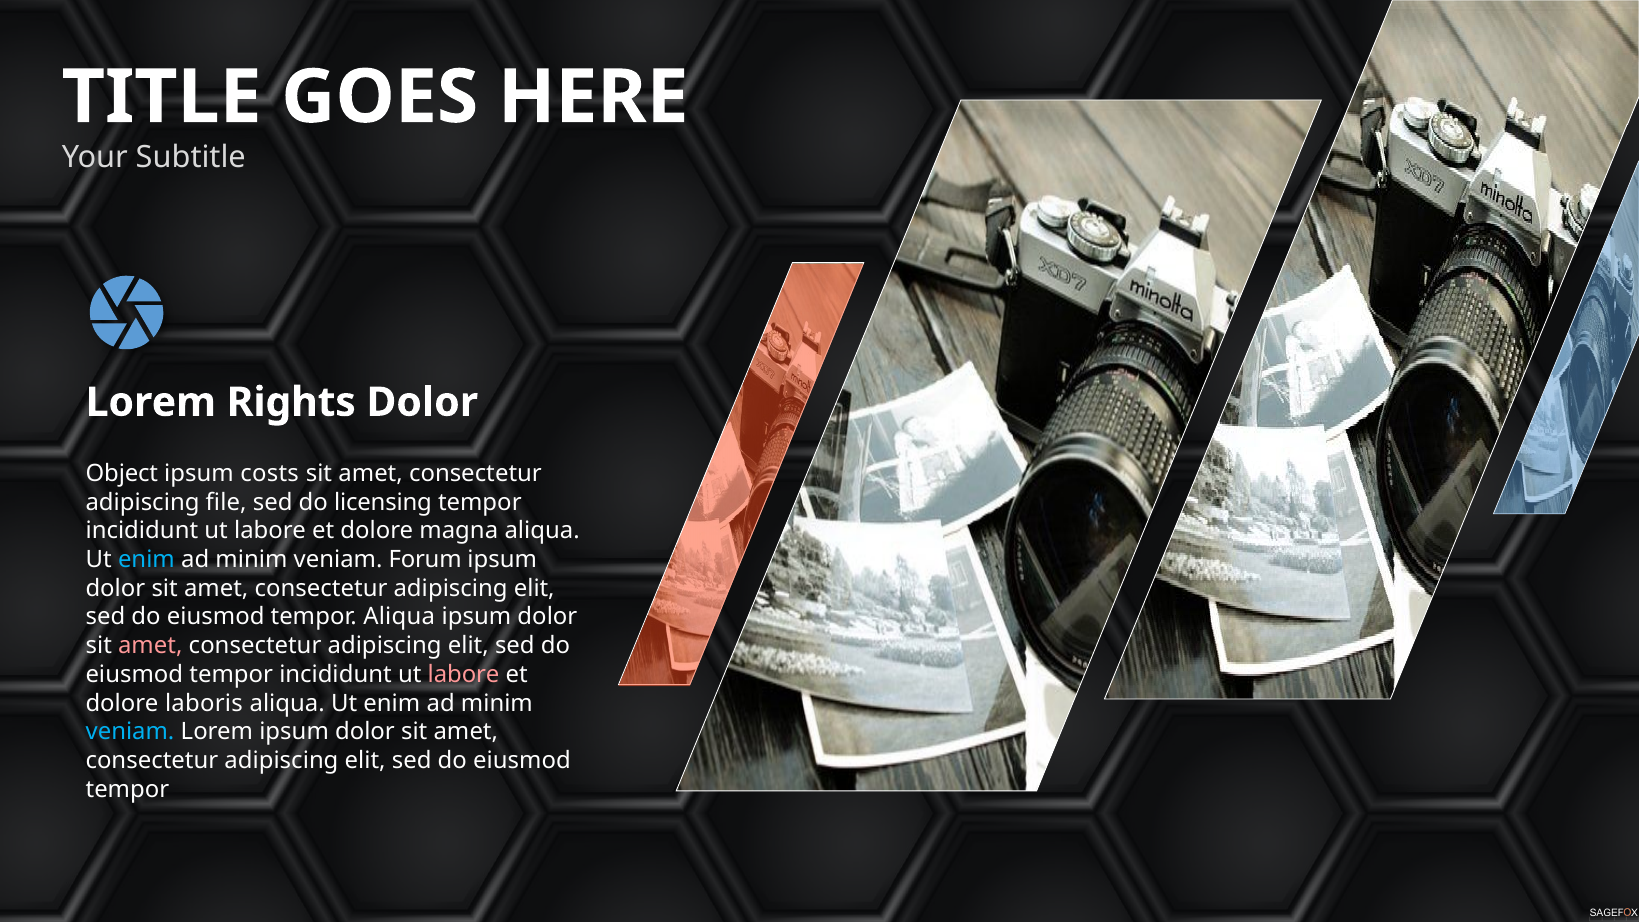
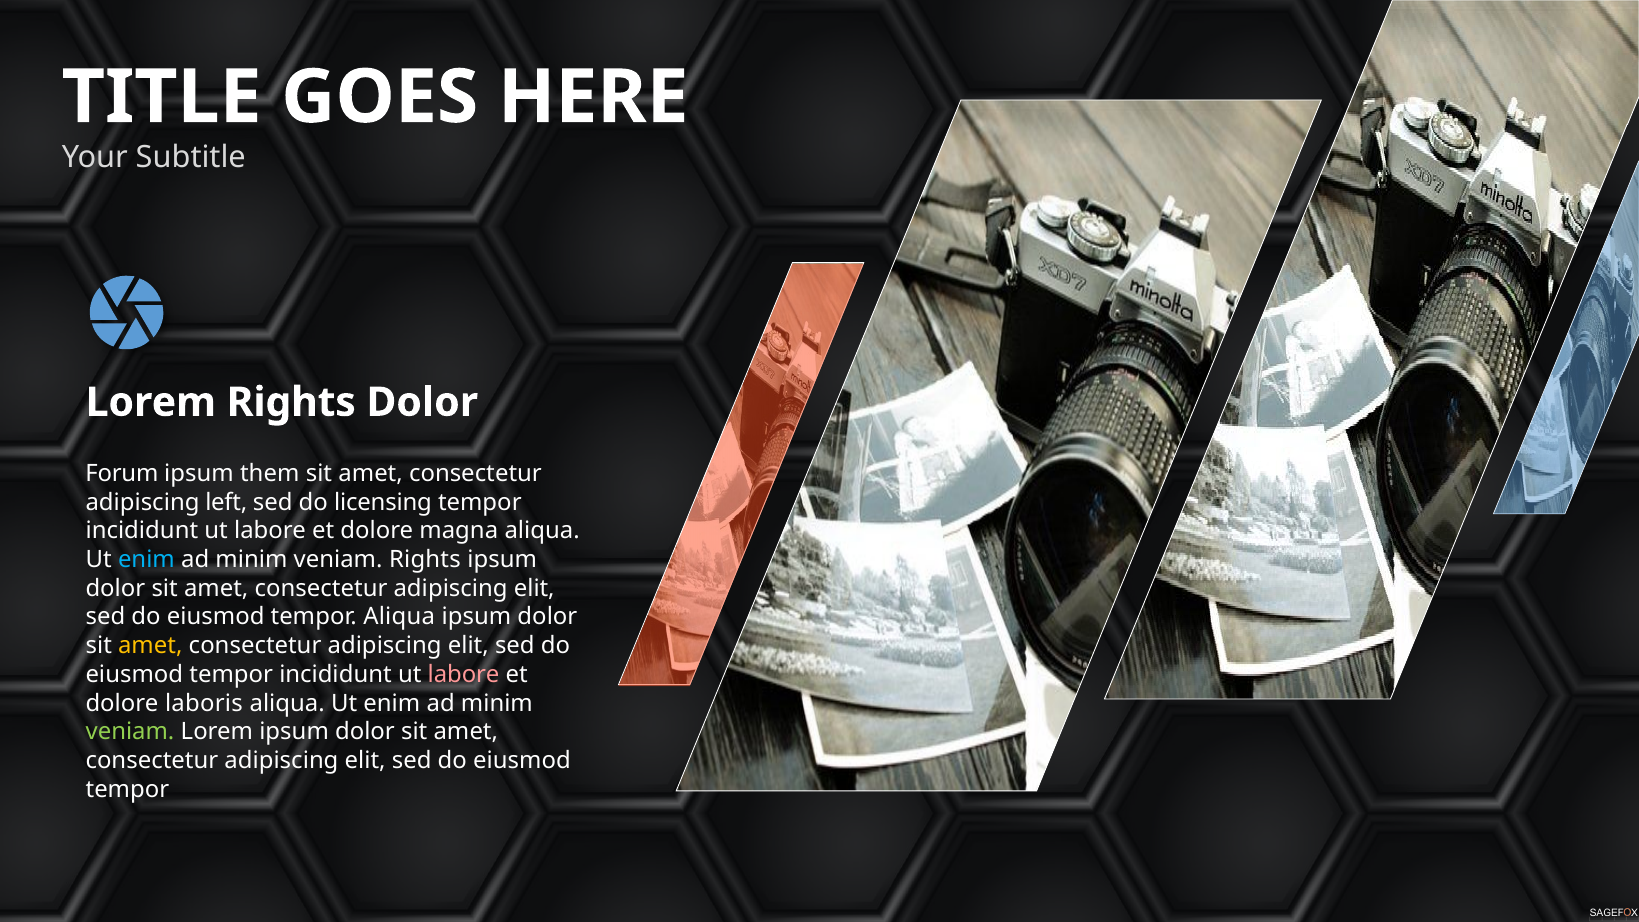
Object: Object -> Forum (122, 473)
costs: costs -> them (270, 473)
file: file -> left (226, 502)
veniam Forum: Forum -> Rights (425, 560)
amet colour: pink -> yellow (150, 646)
veniam colour: light blue -> light green (130, 732)
